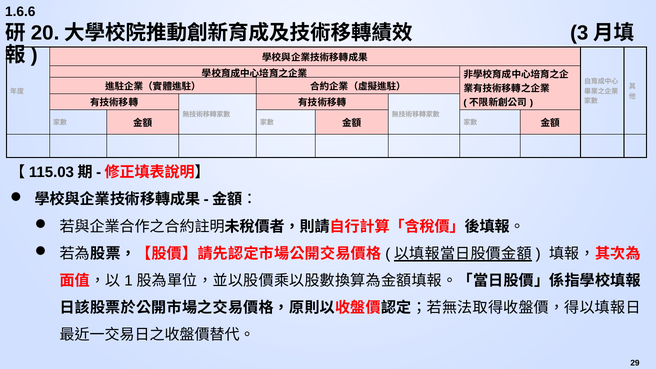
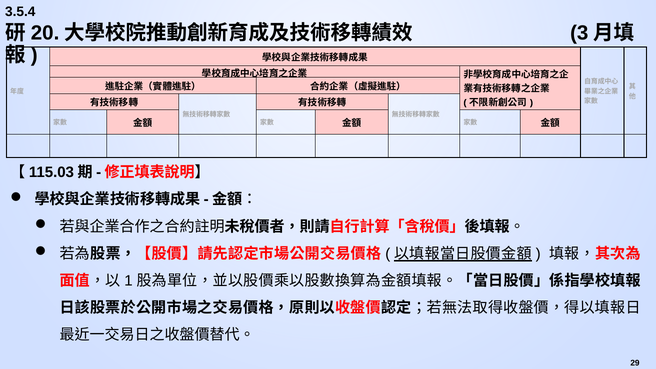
1.6.6: 1.6.6 -> 3.5.4 (20, 12)
